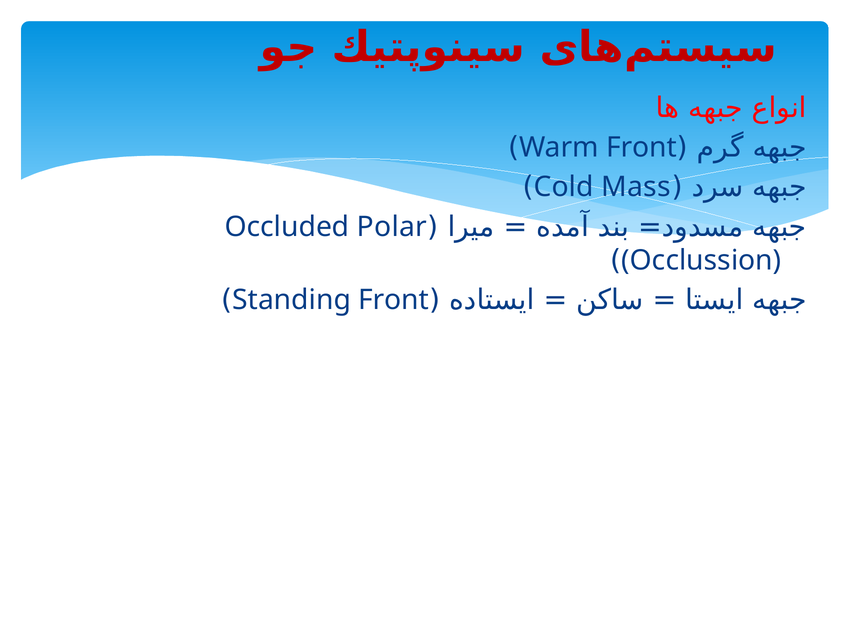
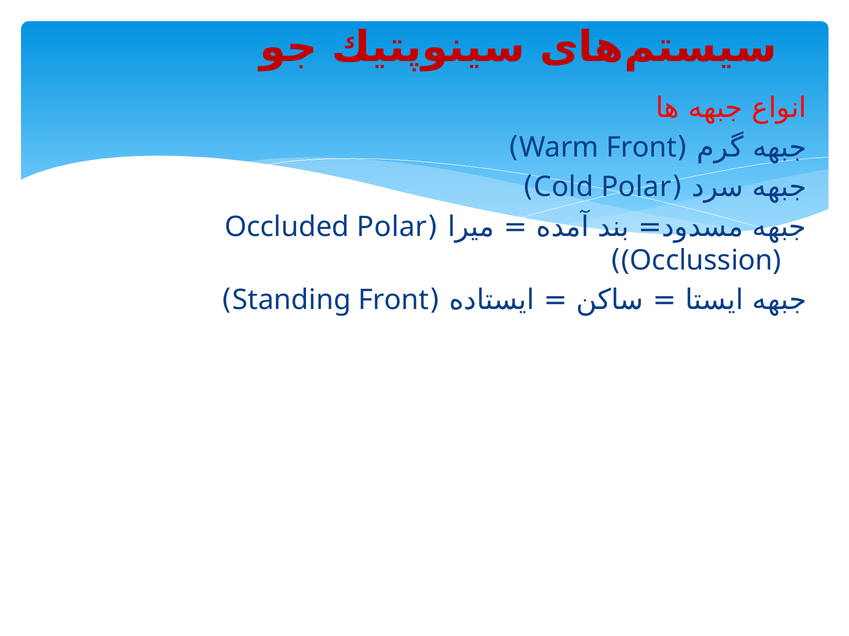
Cold Mass: Mass -> Polar (636, 187)
